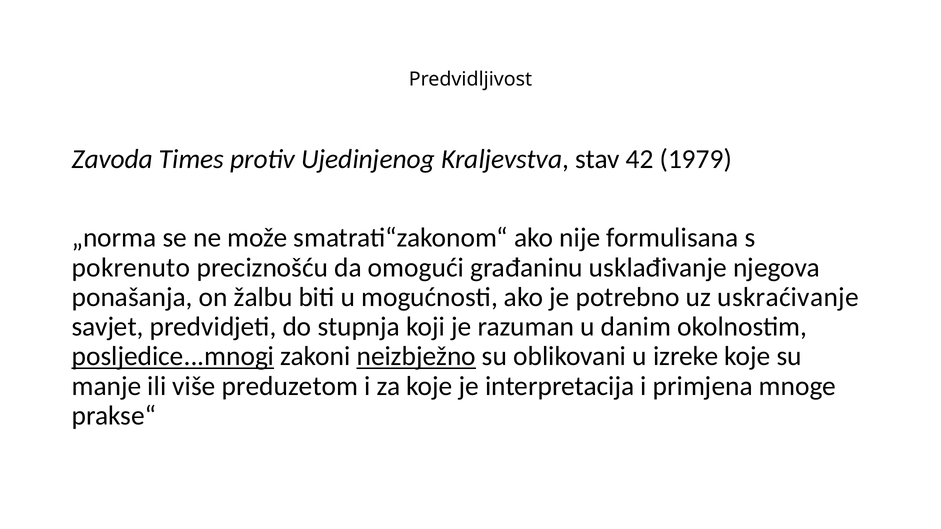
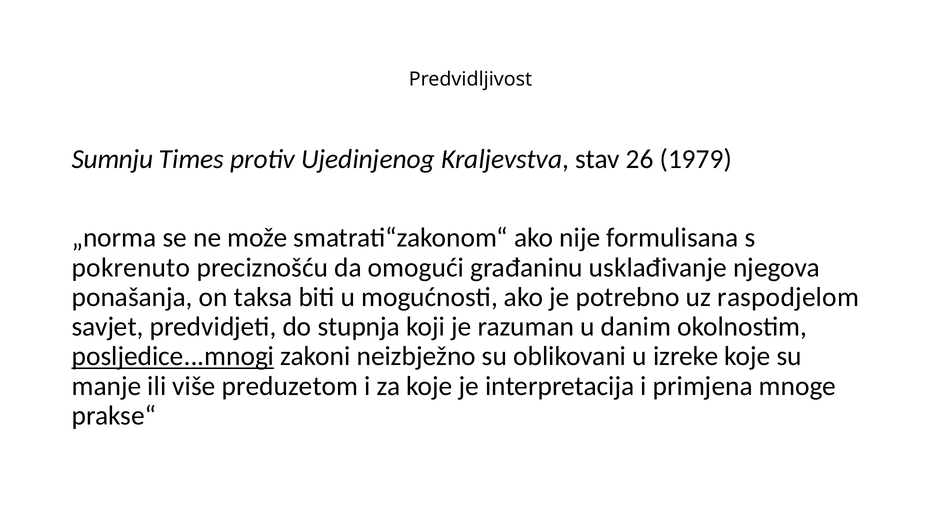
Zavoda: Zavoda -> Sumnju (112, 159)
42: 42 -> 26 (640, 159)
žalbu: žalbu -> taksa (263, 297)
uskraćivanje: uskraćivanje -> raspodjelom (788, 297)
neizbježno underline: present -> none (416, 357)
